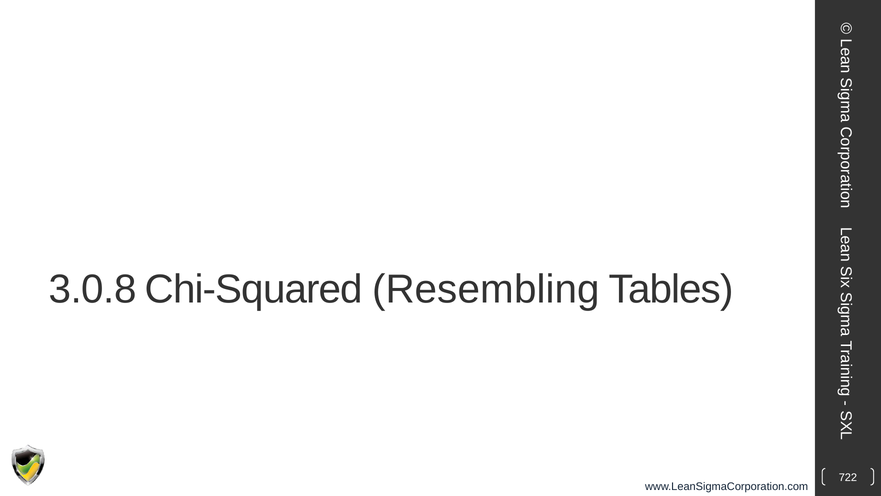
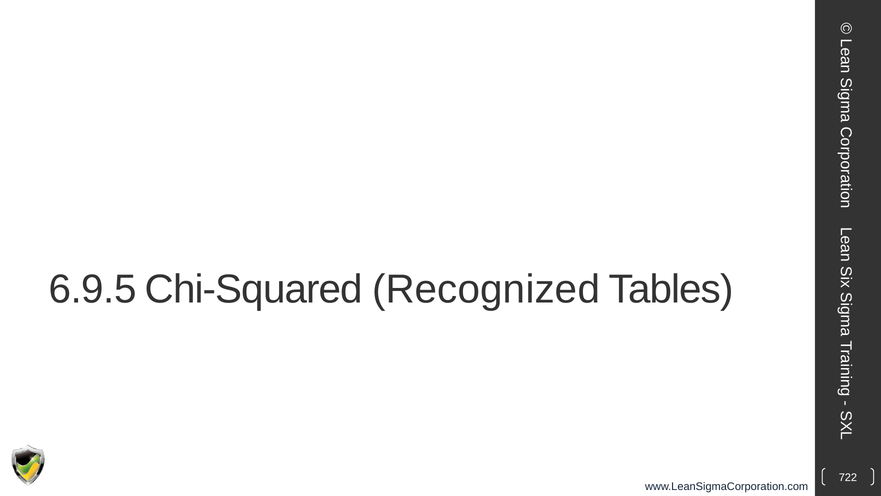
3.0.8: 3.0.8 -> 6.9.5 (93, 289)
Resembling: Resembling -> Recognized (486, 289)
